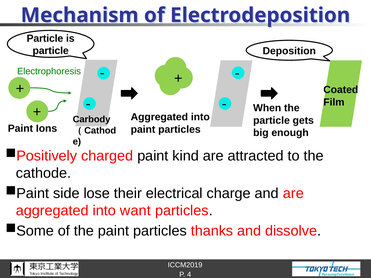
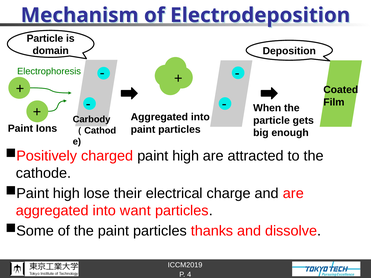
particle: particle -> domain (51, 51)
paint kind: kind -> high (186, 156)
side: side -> high (66, 193)
